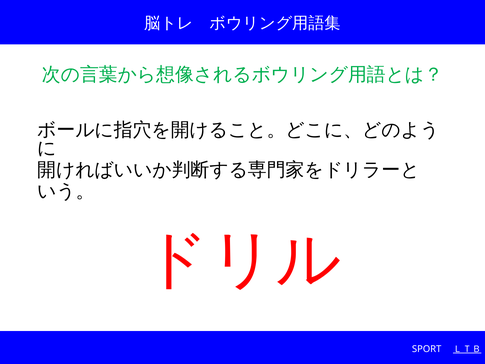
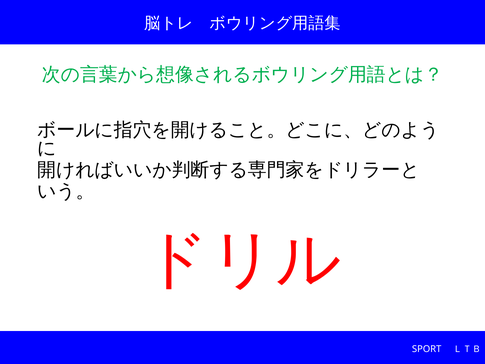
ＬＴＢ underline: present -> none (467, 349)
